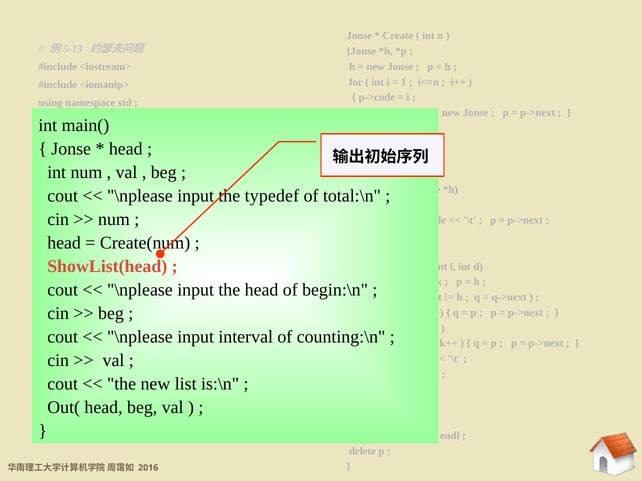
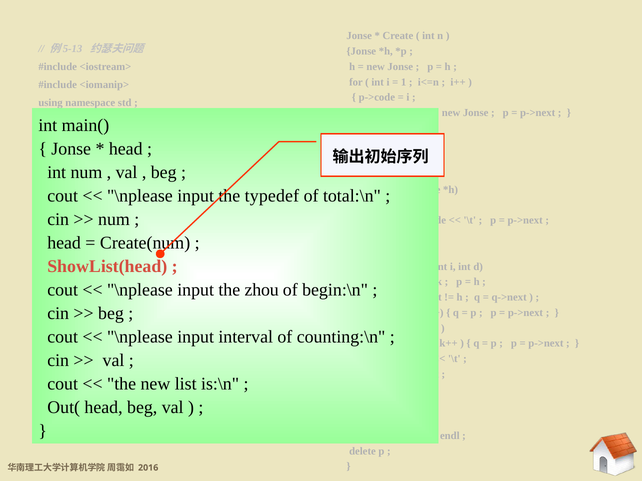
the head: head -> zhou (262, 290)
